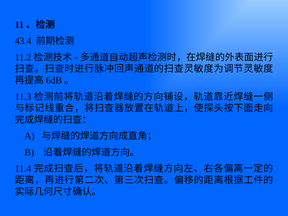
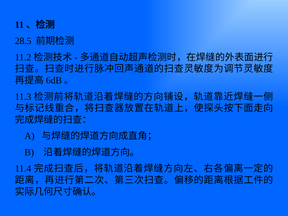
43.4: 43.4 -> 28.5 (23, 41)
